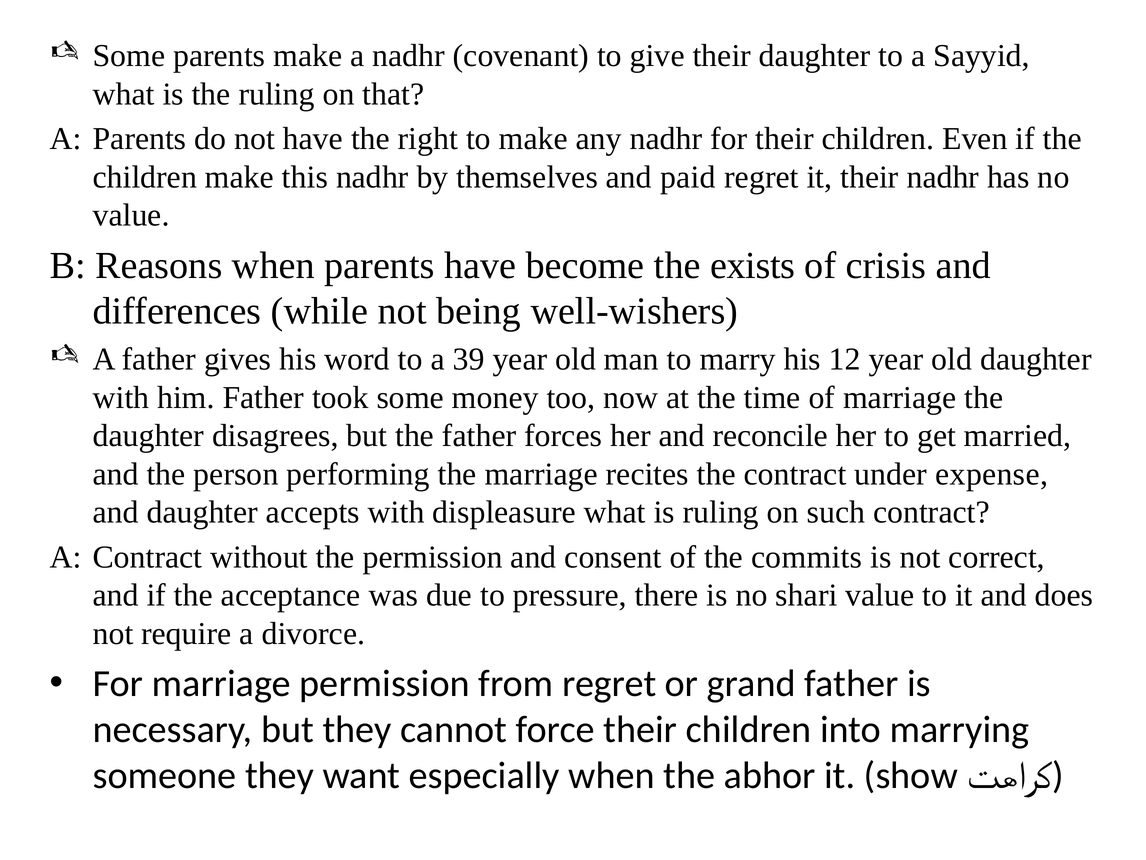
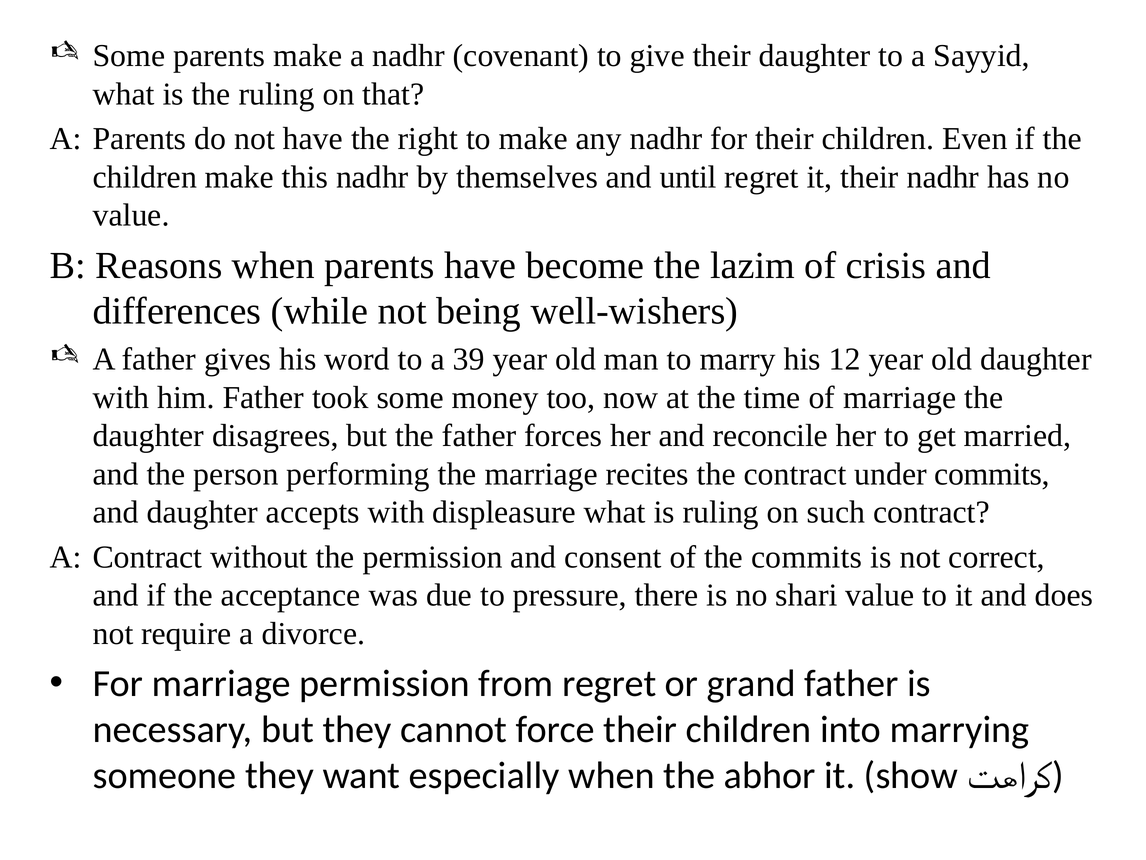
paid: paid -> until (688, 177)
exists: exists -> lazim (752, 265)
under expense: expense -> commits (992, 474)
